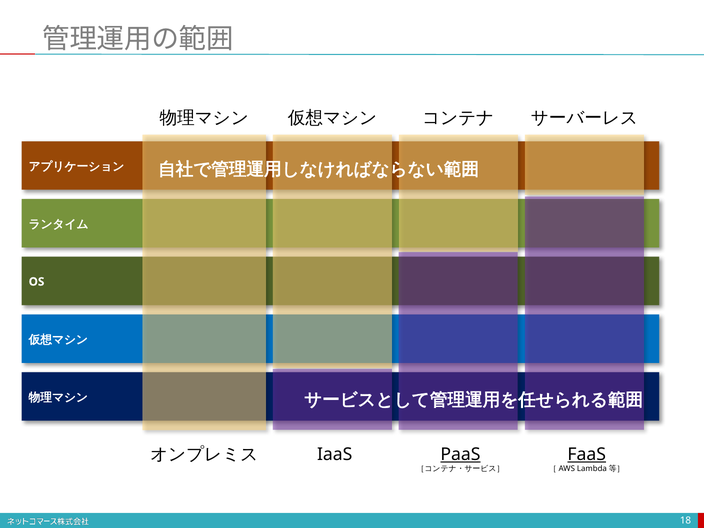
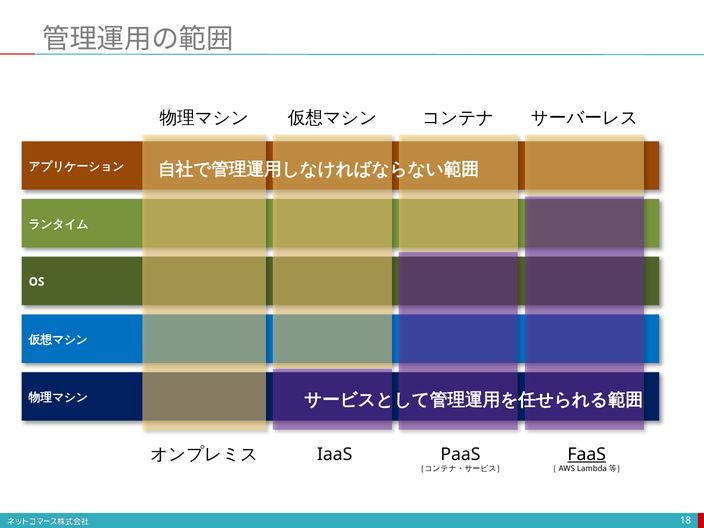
PaaS underline: present -> none (460, 454)
